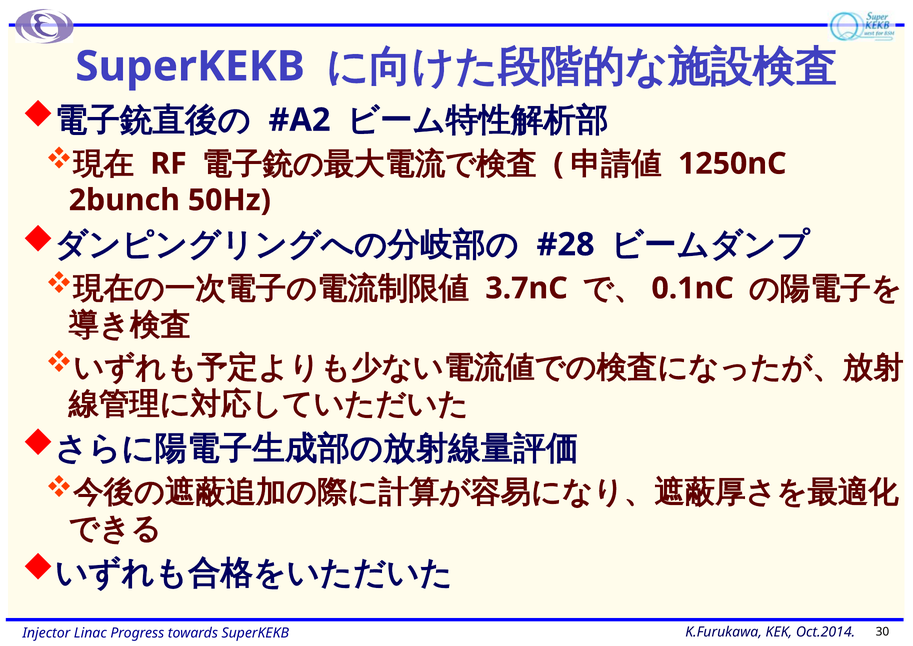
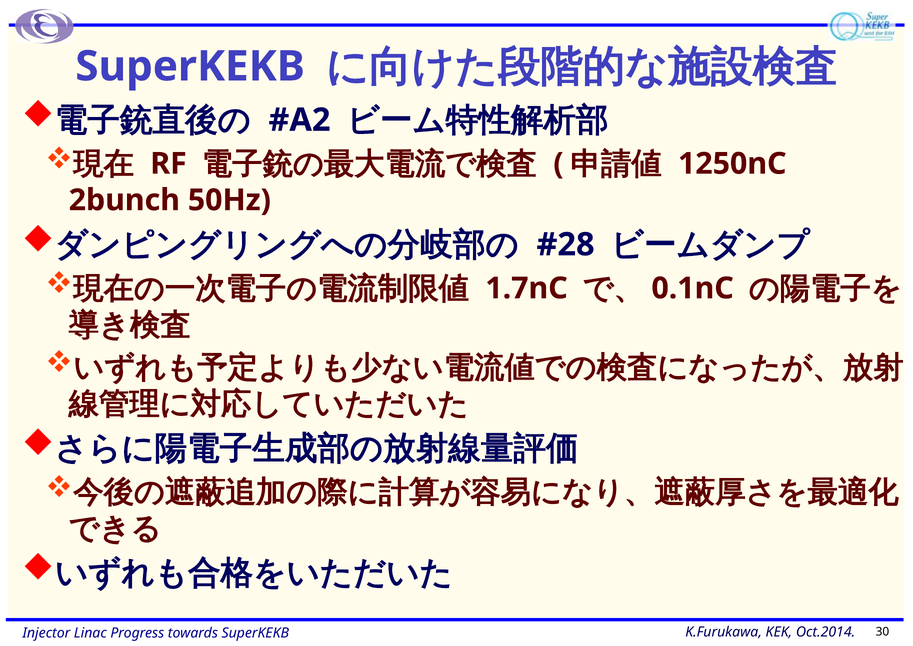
3.7nC: 3.7nC -> 1.7nC (527, 288)
